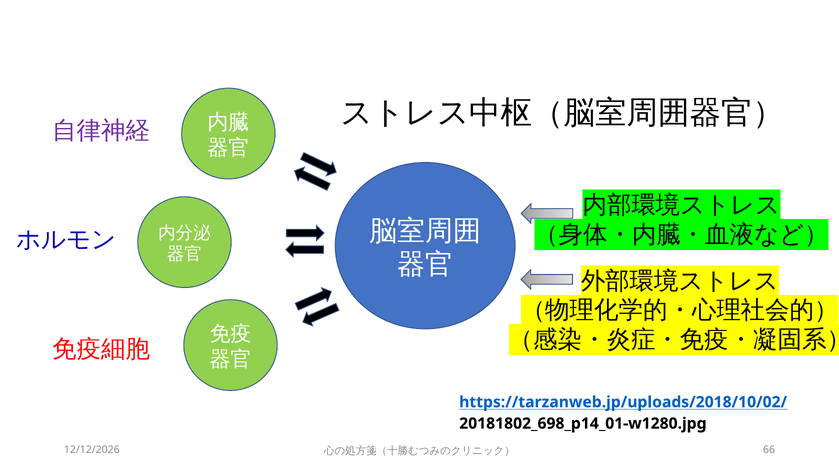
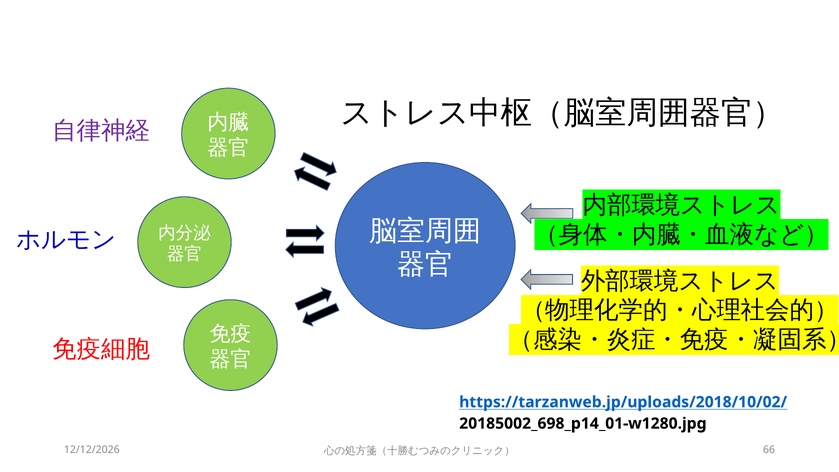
20181802_698_p14_01-w1280.jpg: 20181802_698_p14_01-w1280.jpg -> 20185002_698_p14_01-w1280.jpg (583, 423)
